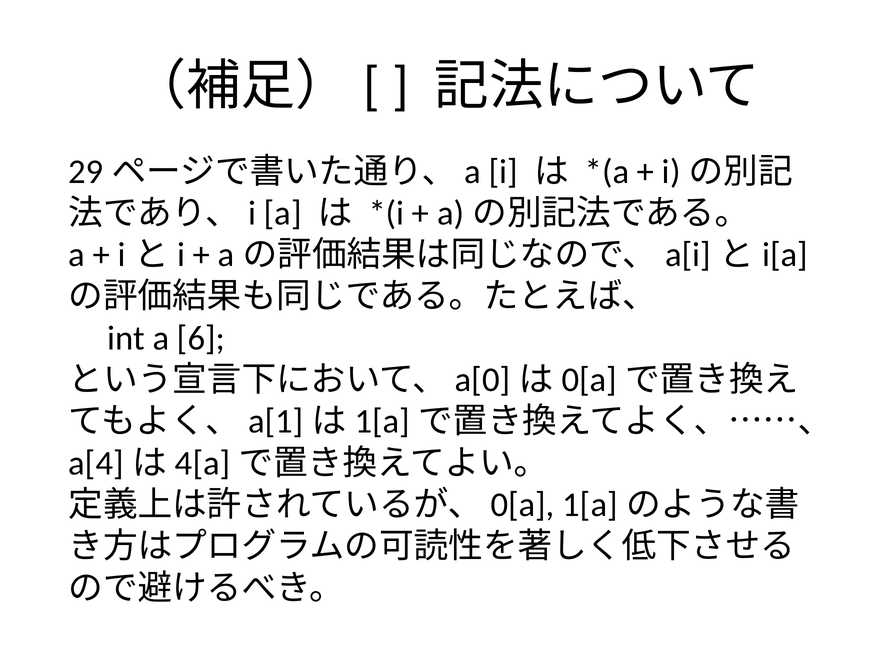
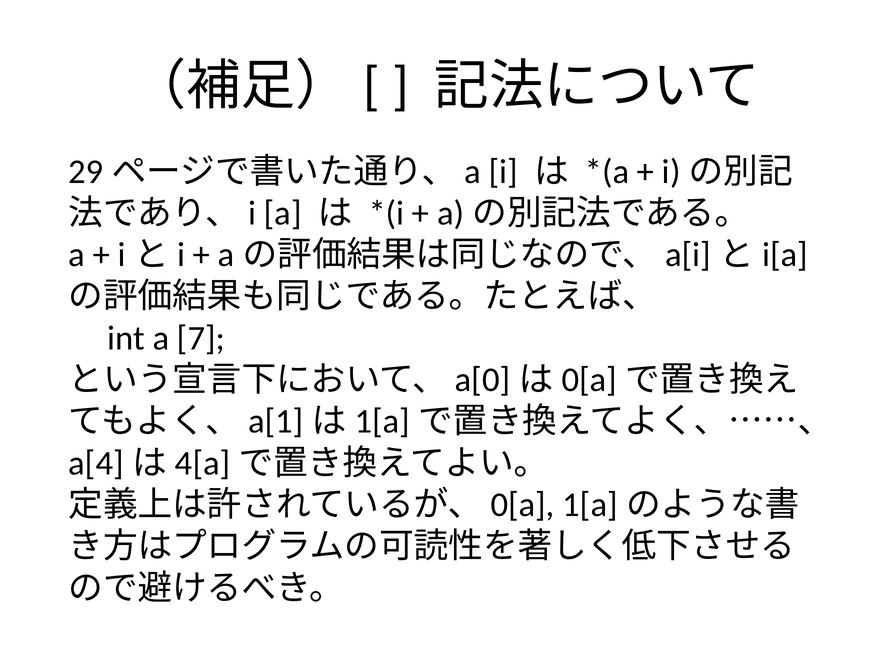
6: 6 -> 7 (201, 338)
